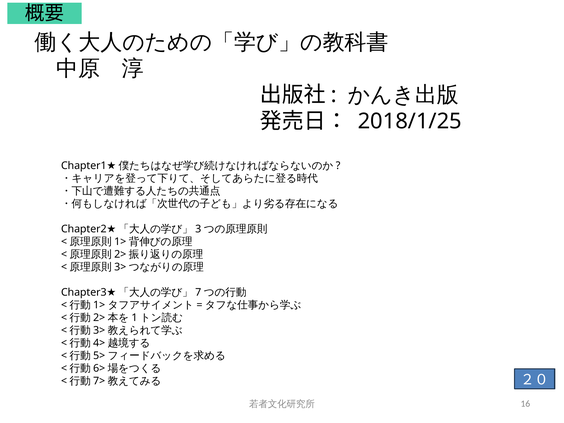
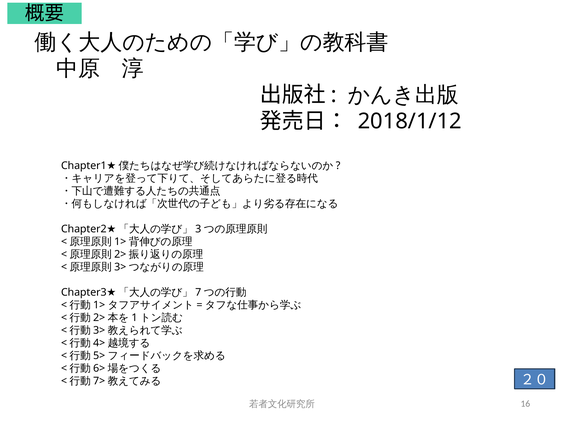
2018/1/25: 2018/1/25 -> 2018/1/12 (410, 121)
